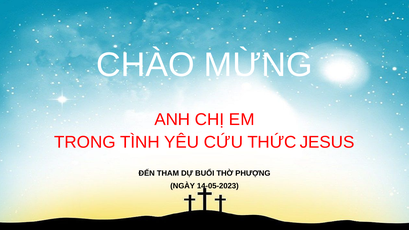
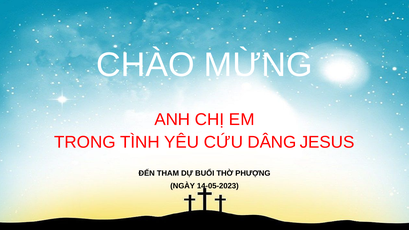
THỨC: THỨC -> DÂNG (272, 142)
